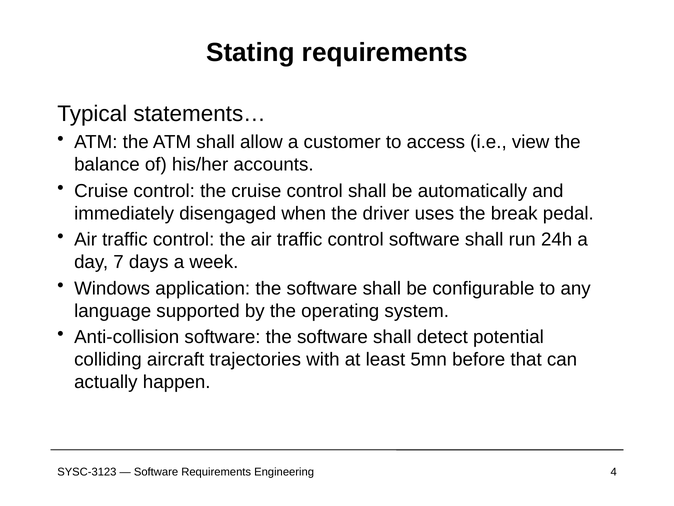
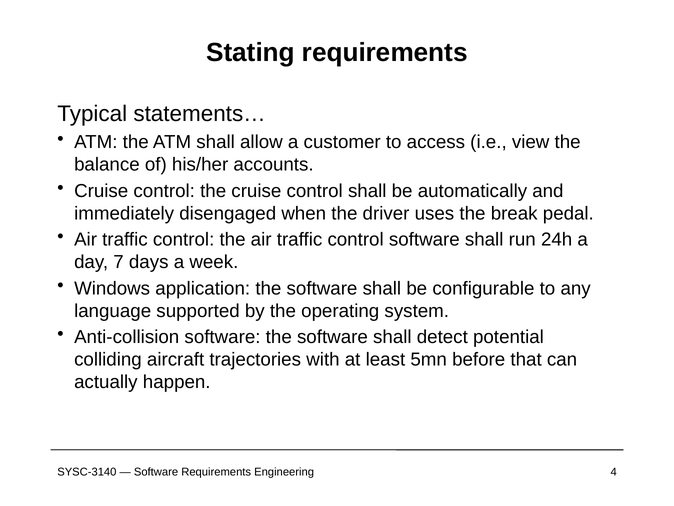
SYSC-3123: SYSC-3123 -> SYSC-3140 (87, 471)
